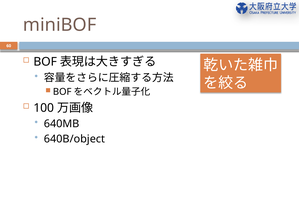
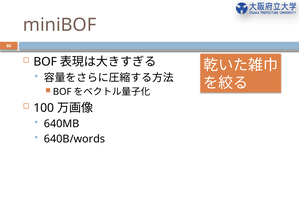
640B/object: 640B/object -> 640B/words (75, 139)
